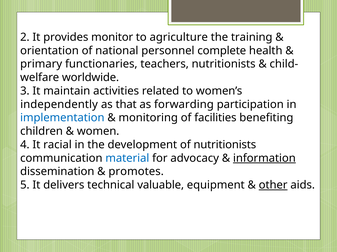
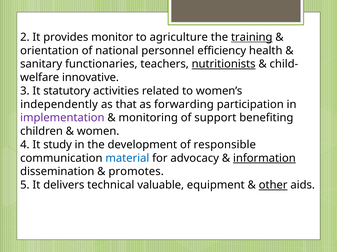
training underline: none -> present (252, 37)
complete: complete -> efficiency (222, 51)
primary: primary -> sanitary (41, 64)
nutritionists underline: none -> present (224, 64)
worldwide: worldwide -> innovative (90, 78)
maintain: maintain -> statutory (67, 91)
implementation colour: blue -> purple (62, 118)
facilities: facilities -> support (215, 118)
racial: racial -> study (58, 145)
of nutritionists: nutritionists -> responsible (225, 145)
